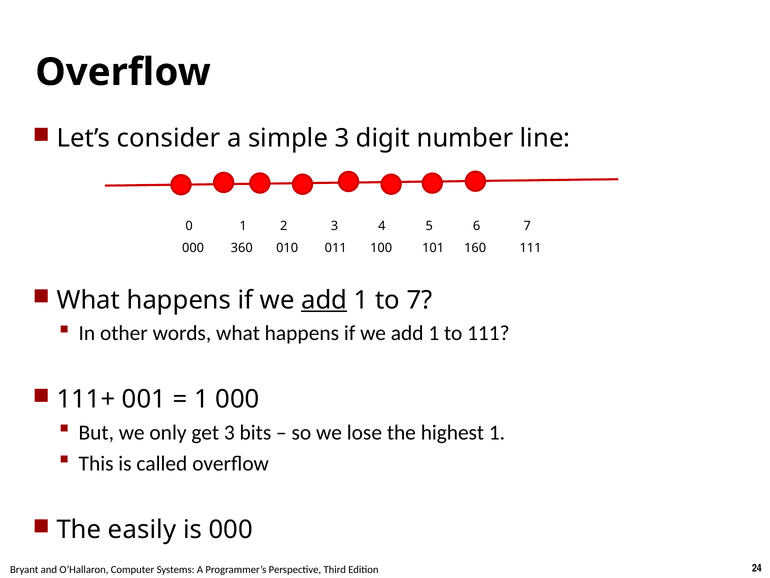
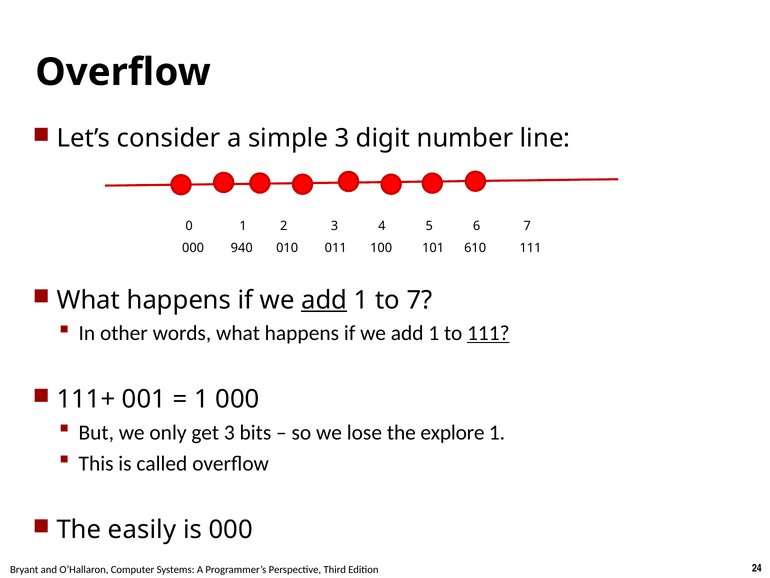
360: 360 -> 940 (242, 248)
160: 160 -> 610 (475, 248)
111 underline: none -> present (488, 333)
highest: highest -> explore (453, 432)
